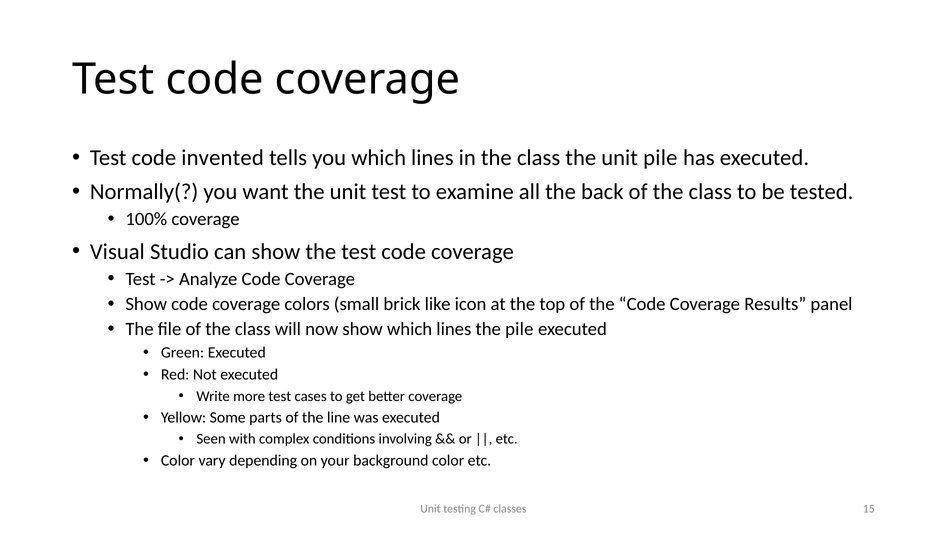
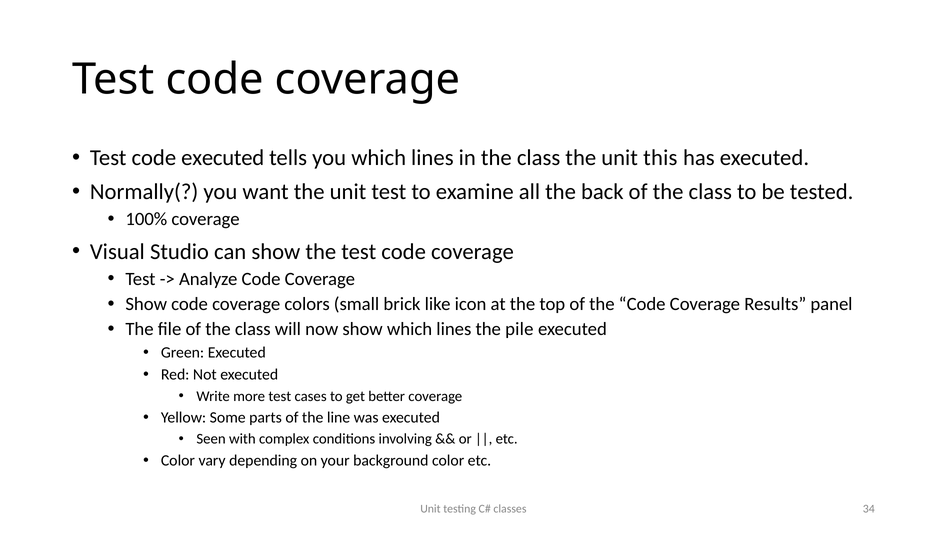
code invented: invented -> executed (223, 157)
unit pile: pile -> this (660, 157)
15: 15 -> 34 (869, 509)
